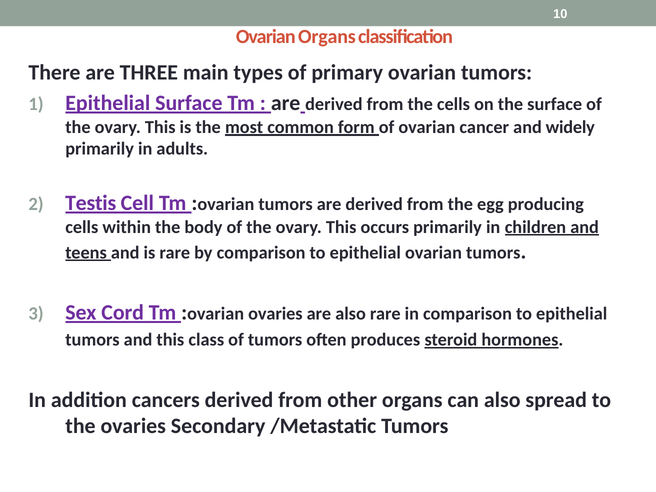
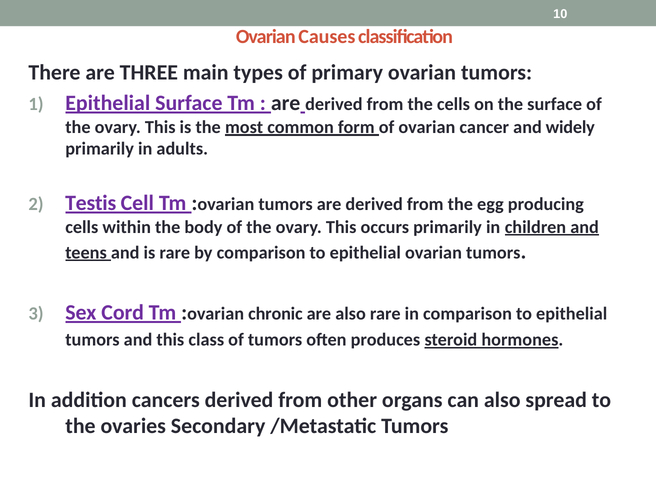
Ovarian Organs: Organs -> Causes (327, 36)
ovarian ovaries: ovaries -> chronic (275, 314)
